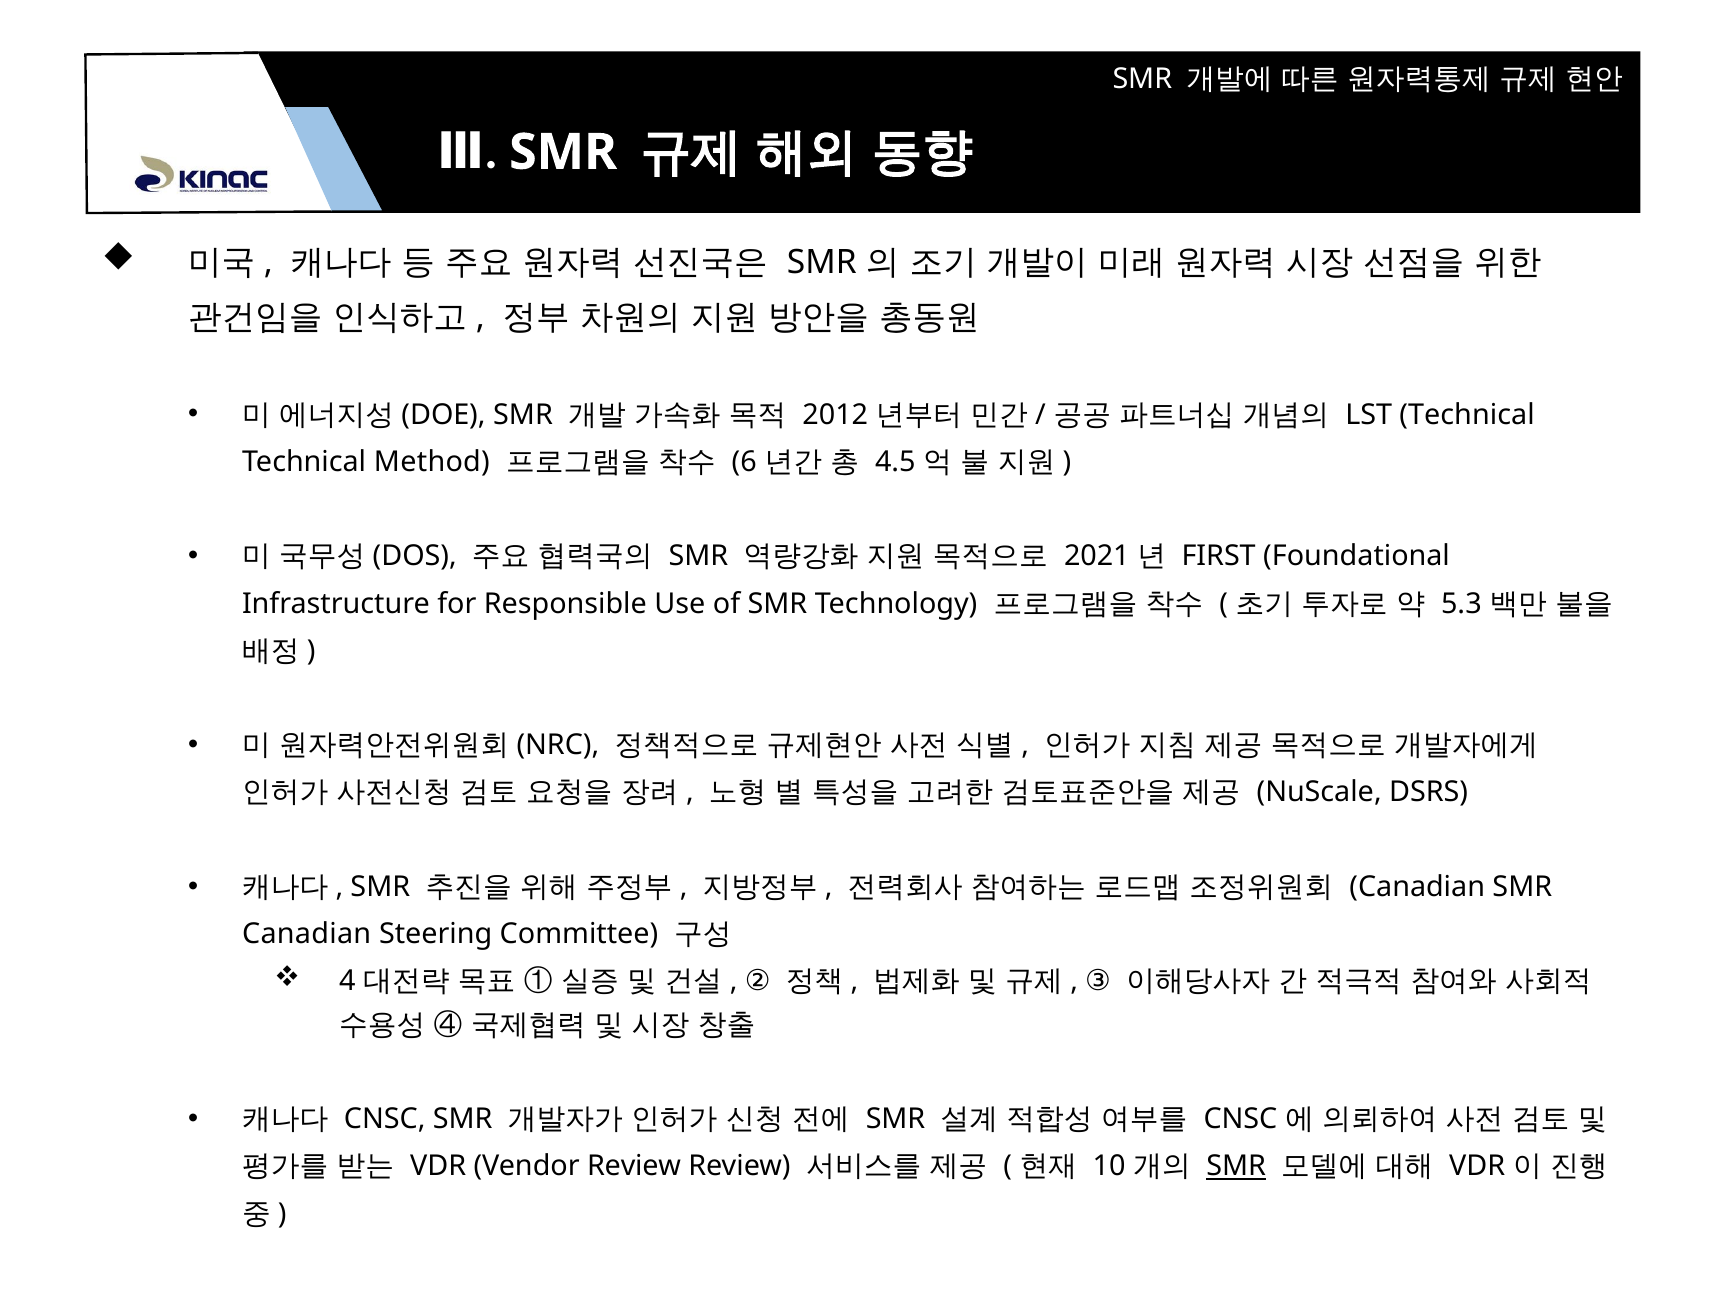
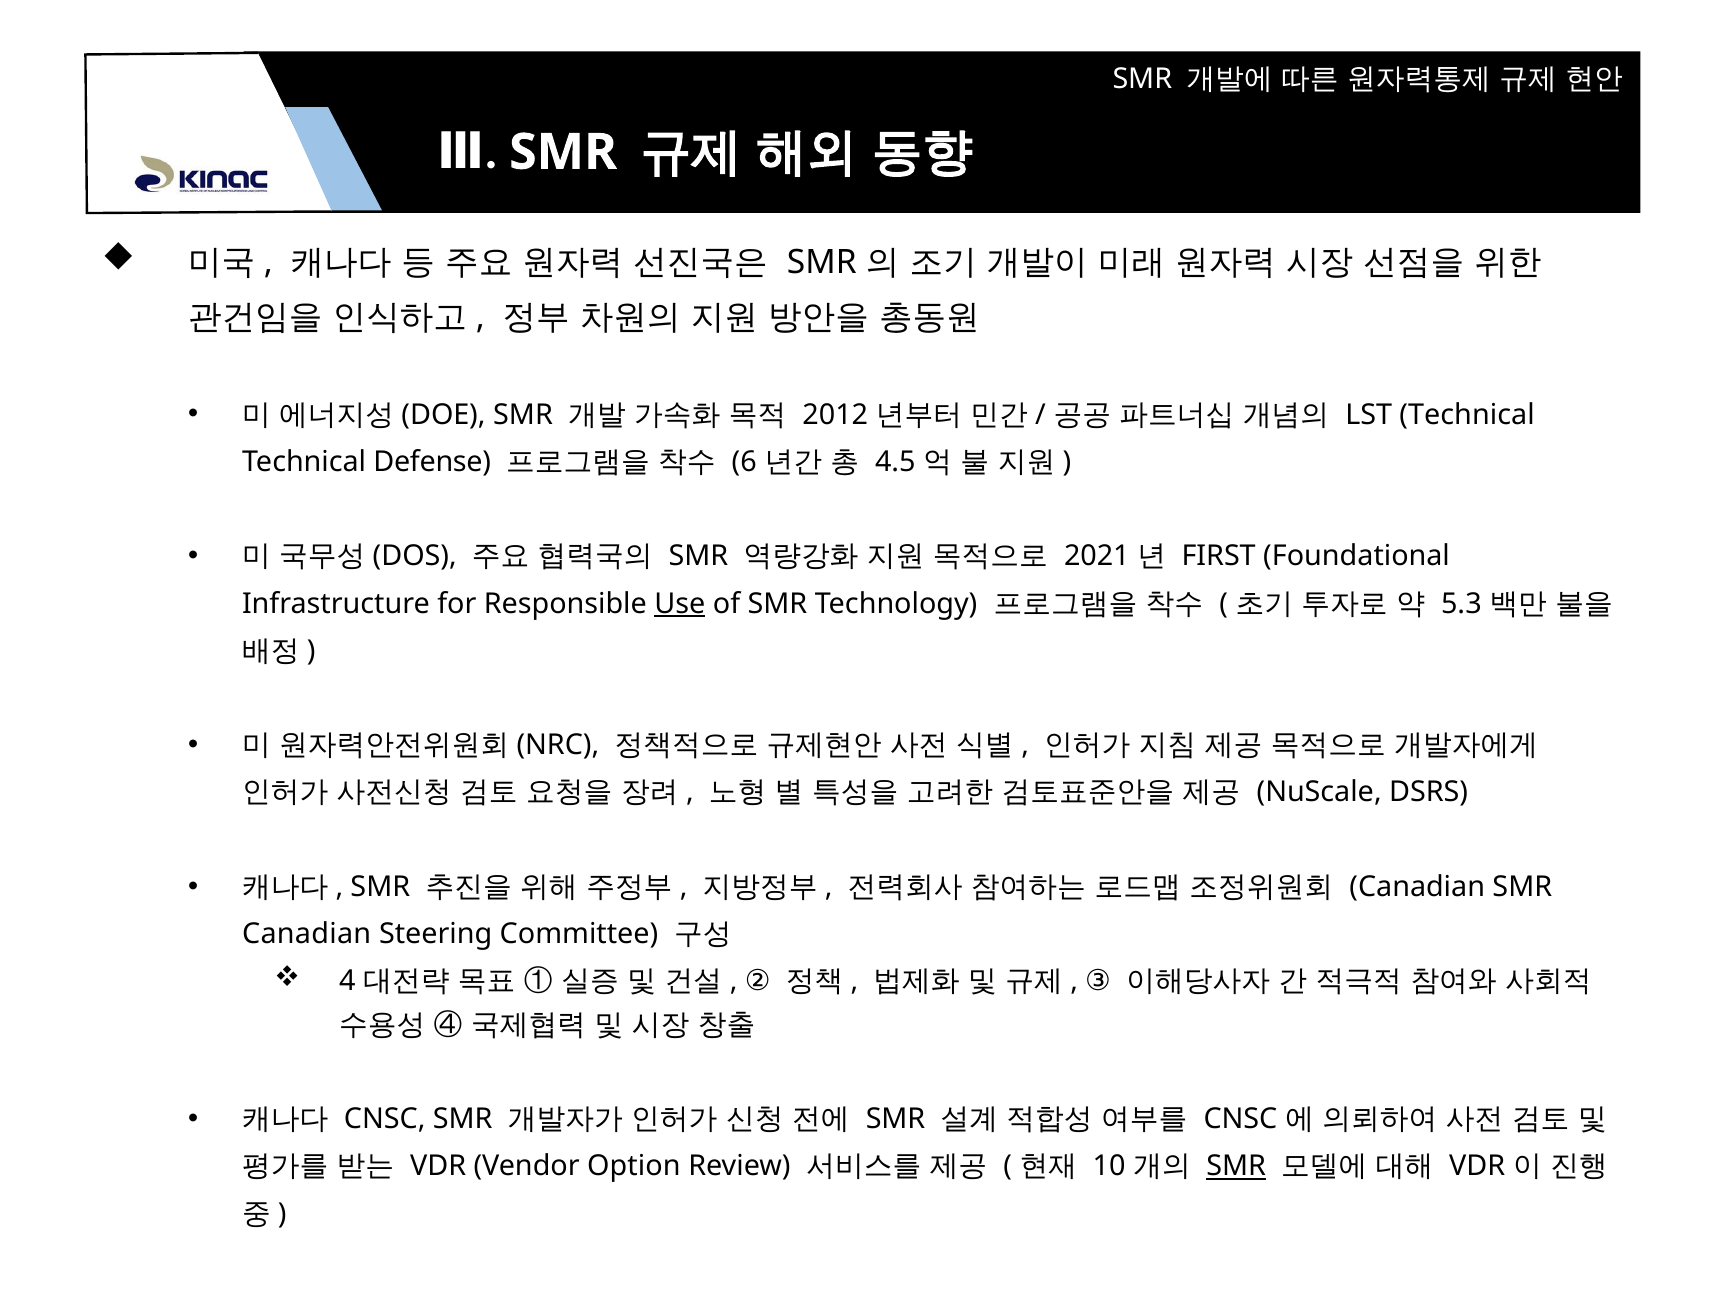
Method: Method -> Defense (432, 462)
Use underline: none -> present (680, 603)
Vendor Review: Review -> Option (634, 1166)
